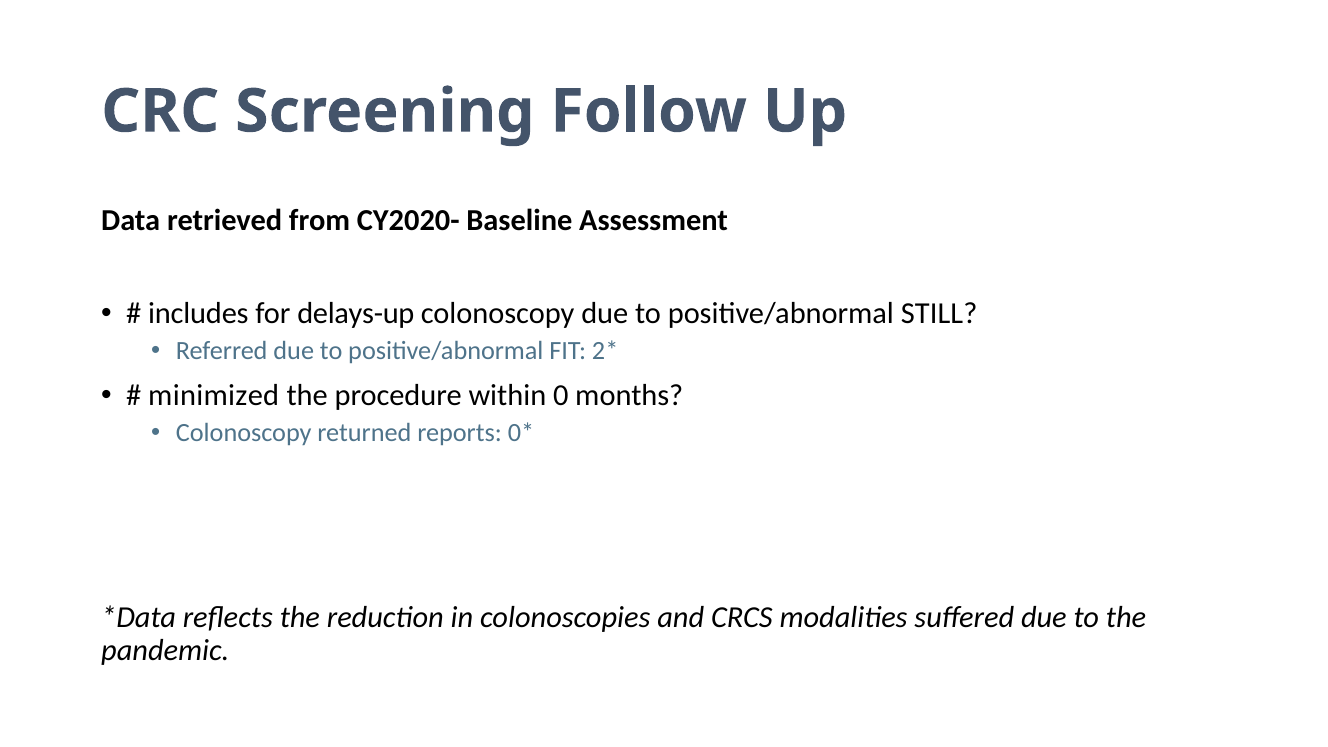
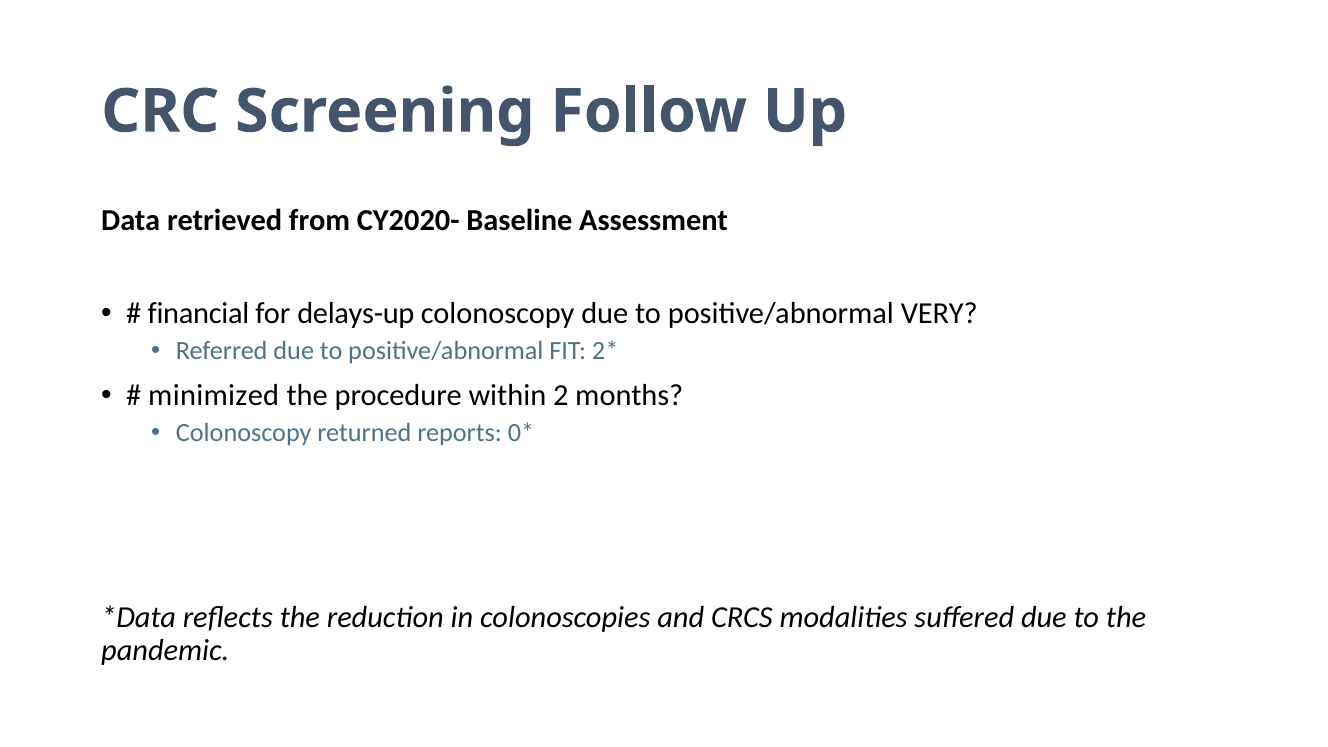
includes: includes -> financial (198, 313)
STILL: STILL -> VERY (939, 313)
0: 0 -> 2 (561, 395)
